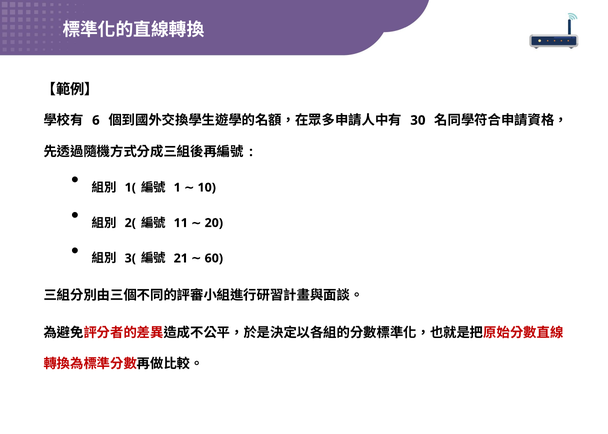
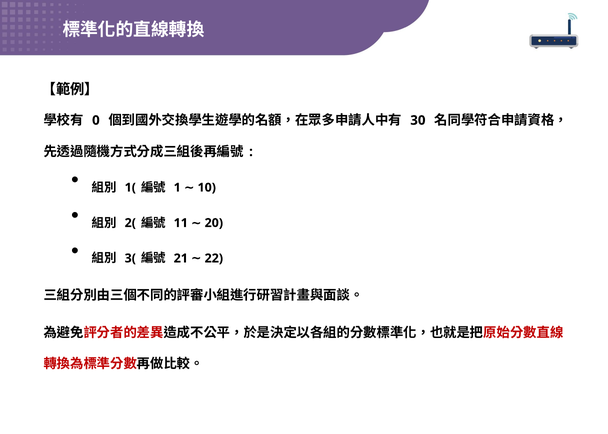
6: 6 -> 0 (96, 120)
60: 60 -> 22 (214, 258)
